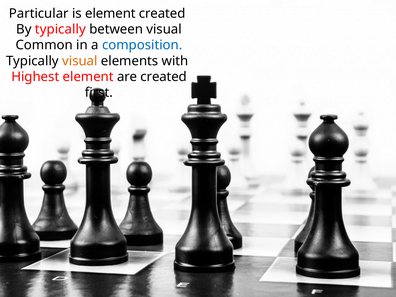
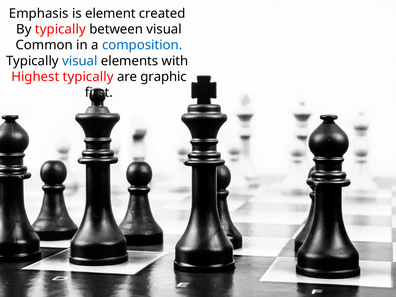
Particular: Particular -> Emphasis (39, 13)
visual colour: orange -> blue (80, 61)
Highest element: element -> typically (88, 77)
are created: created -> graphic (164, 77)
